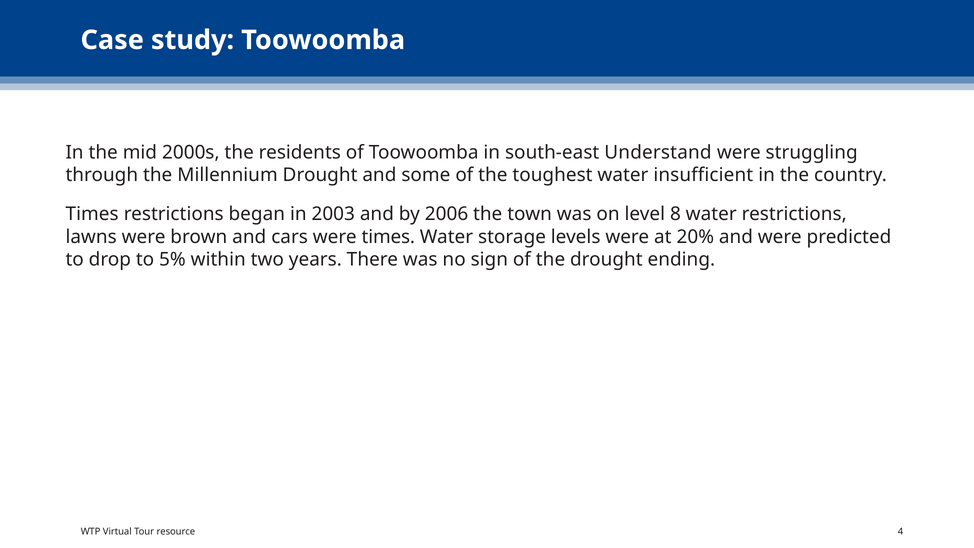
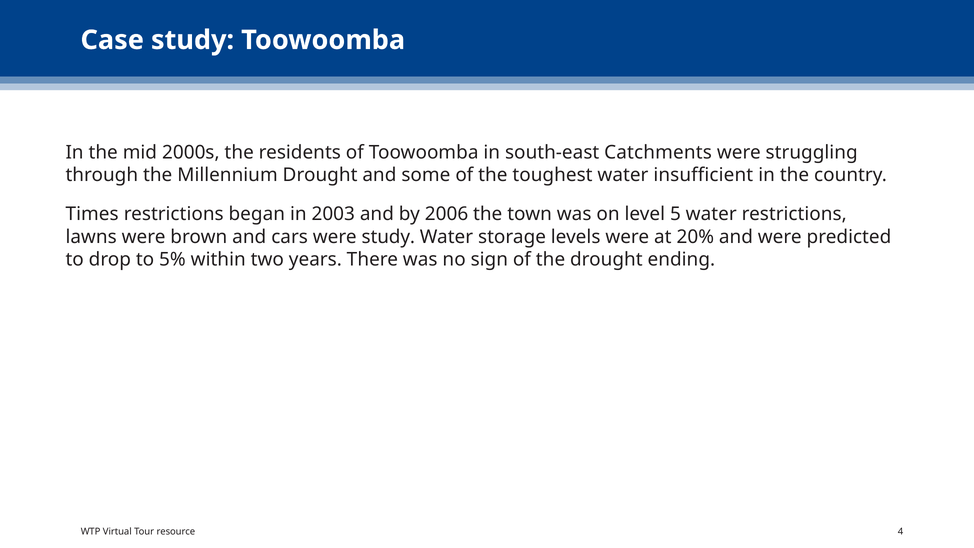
Understand: Understand -> Catchments (658, 152)
8: 8 -> 5 (675, 214)
were times: times -> study (388, 237)
